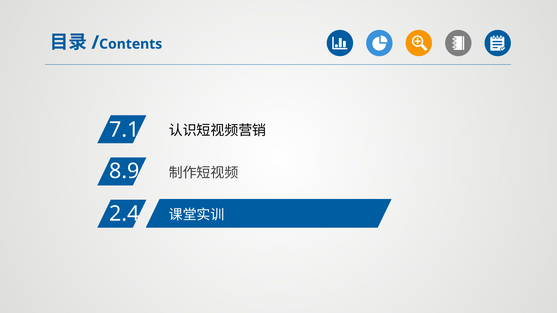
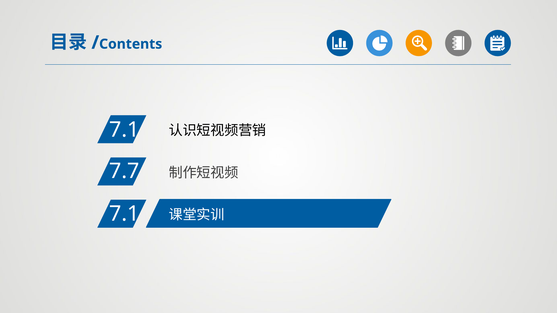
8.9: 8.9 -> 7.7 (124, 171)
2.4: 2.4 -> 7.1 (124, 214)
